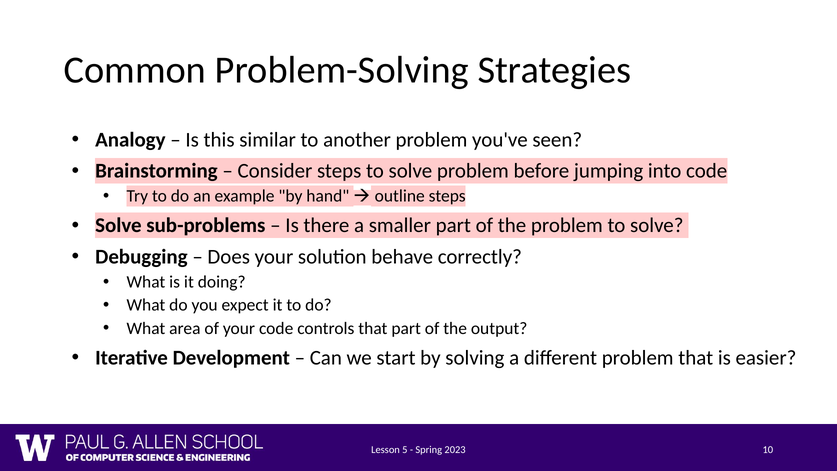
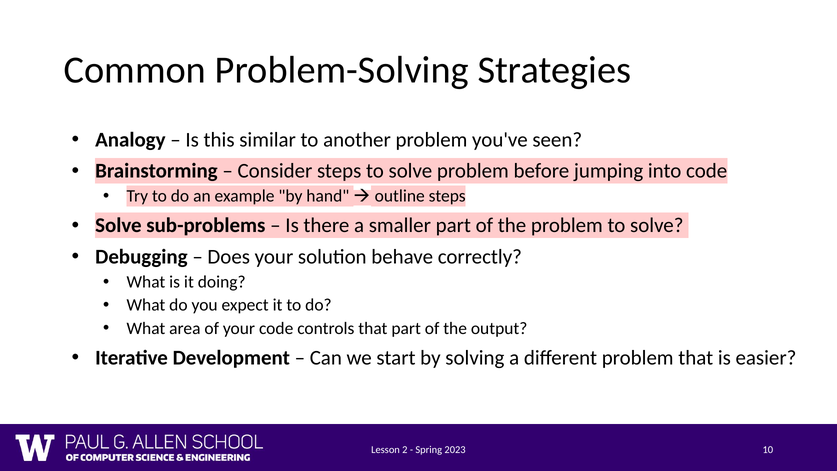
5: 5 -> 2 (405, 450)
